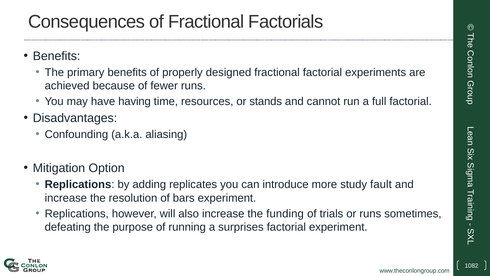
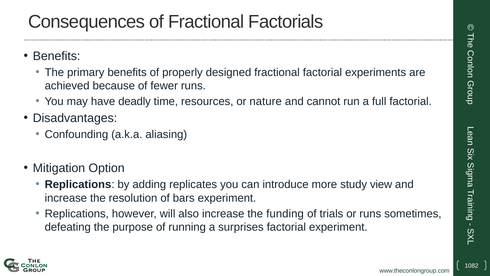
having: having -> deadly (135, 101)
stands: stands -> nature (266, 101)
fault: fault -> view (381, 184)
